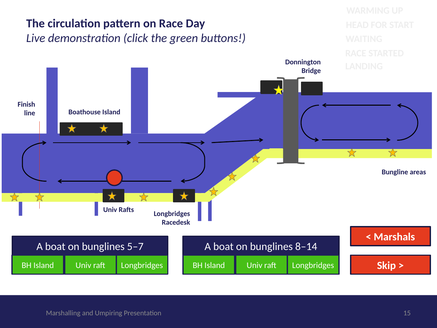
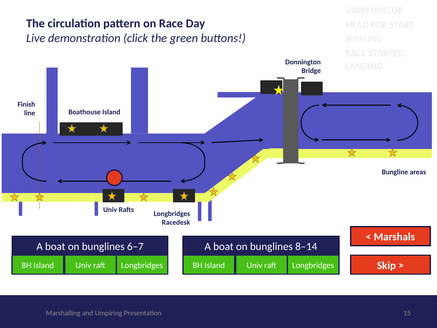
5–7: 5–7 -> 6–7 (135, 246)
